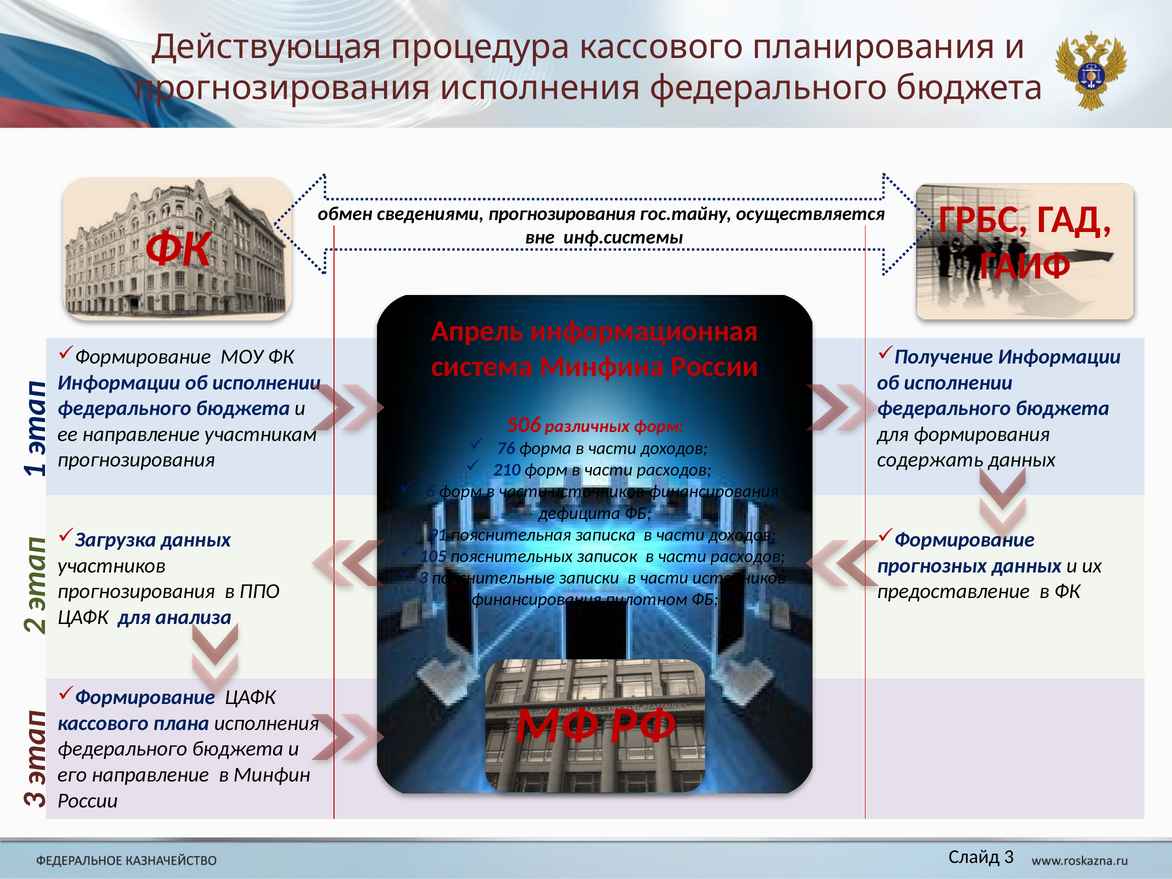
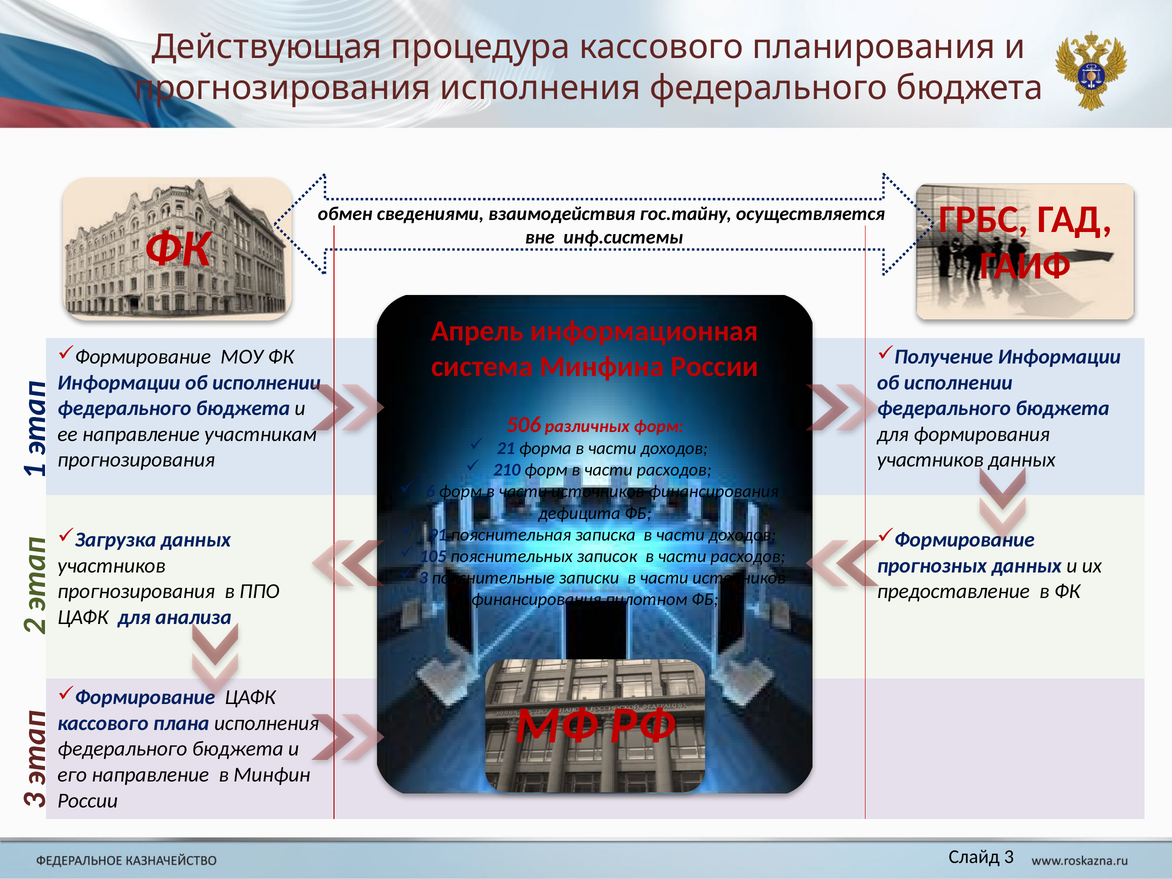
сведениями прогнозирования: прогнозирования -> взаимодействия (562, 214)
76: 76 -> 21 (506, 449)
содержать: содержать -> участников (930, 460)
